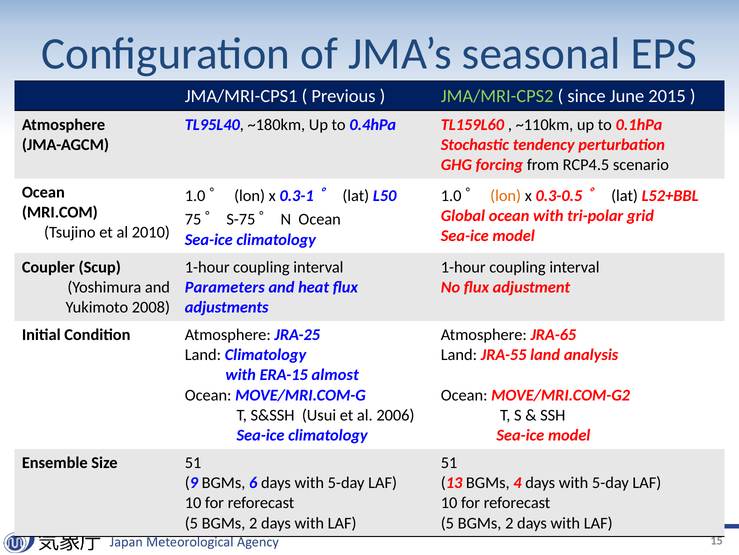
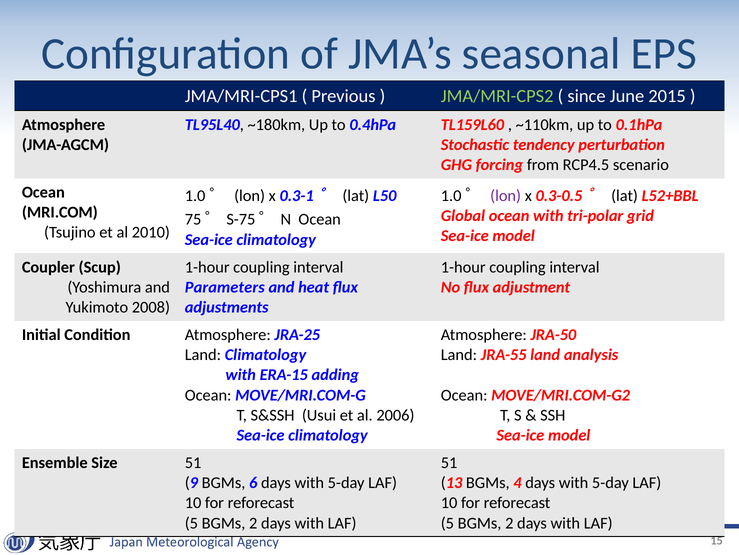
lon colour: orange -> purple (506, 195)
JRA-65: JRA-65 -> JRA-50 (553, 334)
almost: almost -> adding (335, 375)
